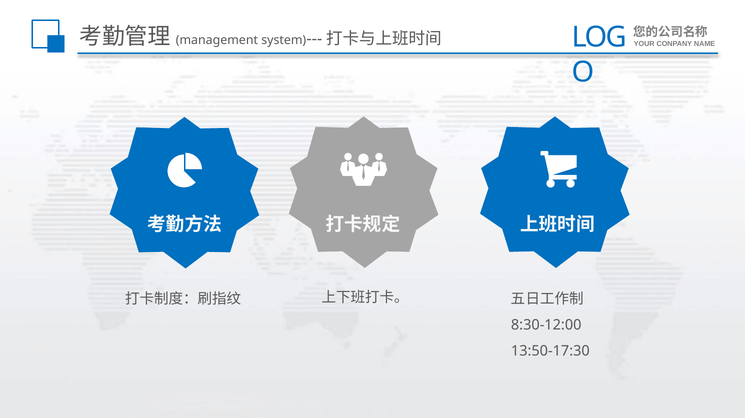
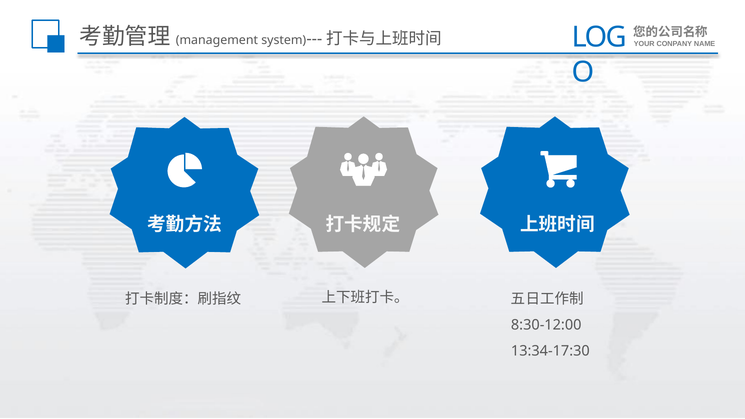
13:50-17:30: 13:50-17:30 -> 13:34-17:30 (550, 351)
